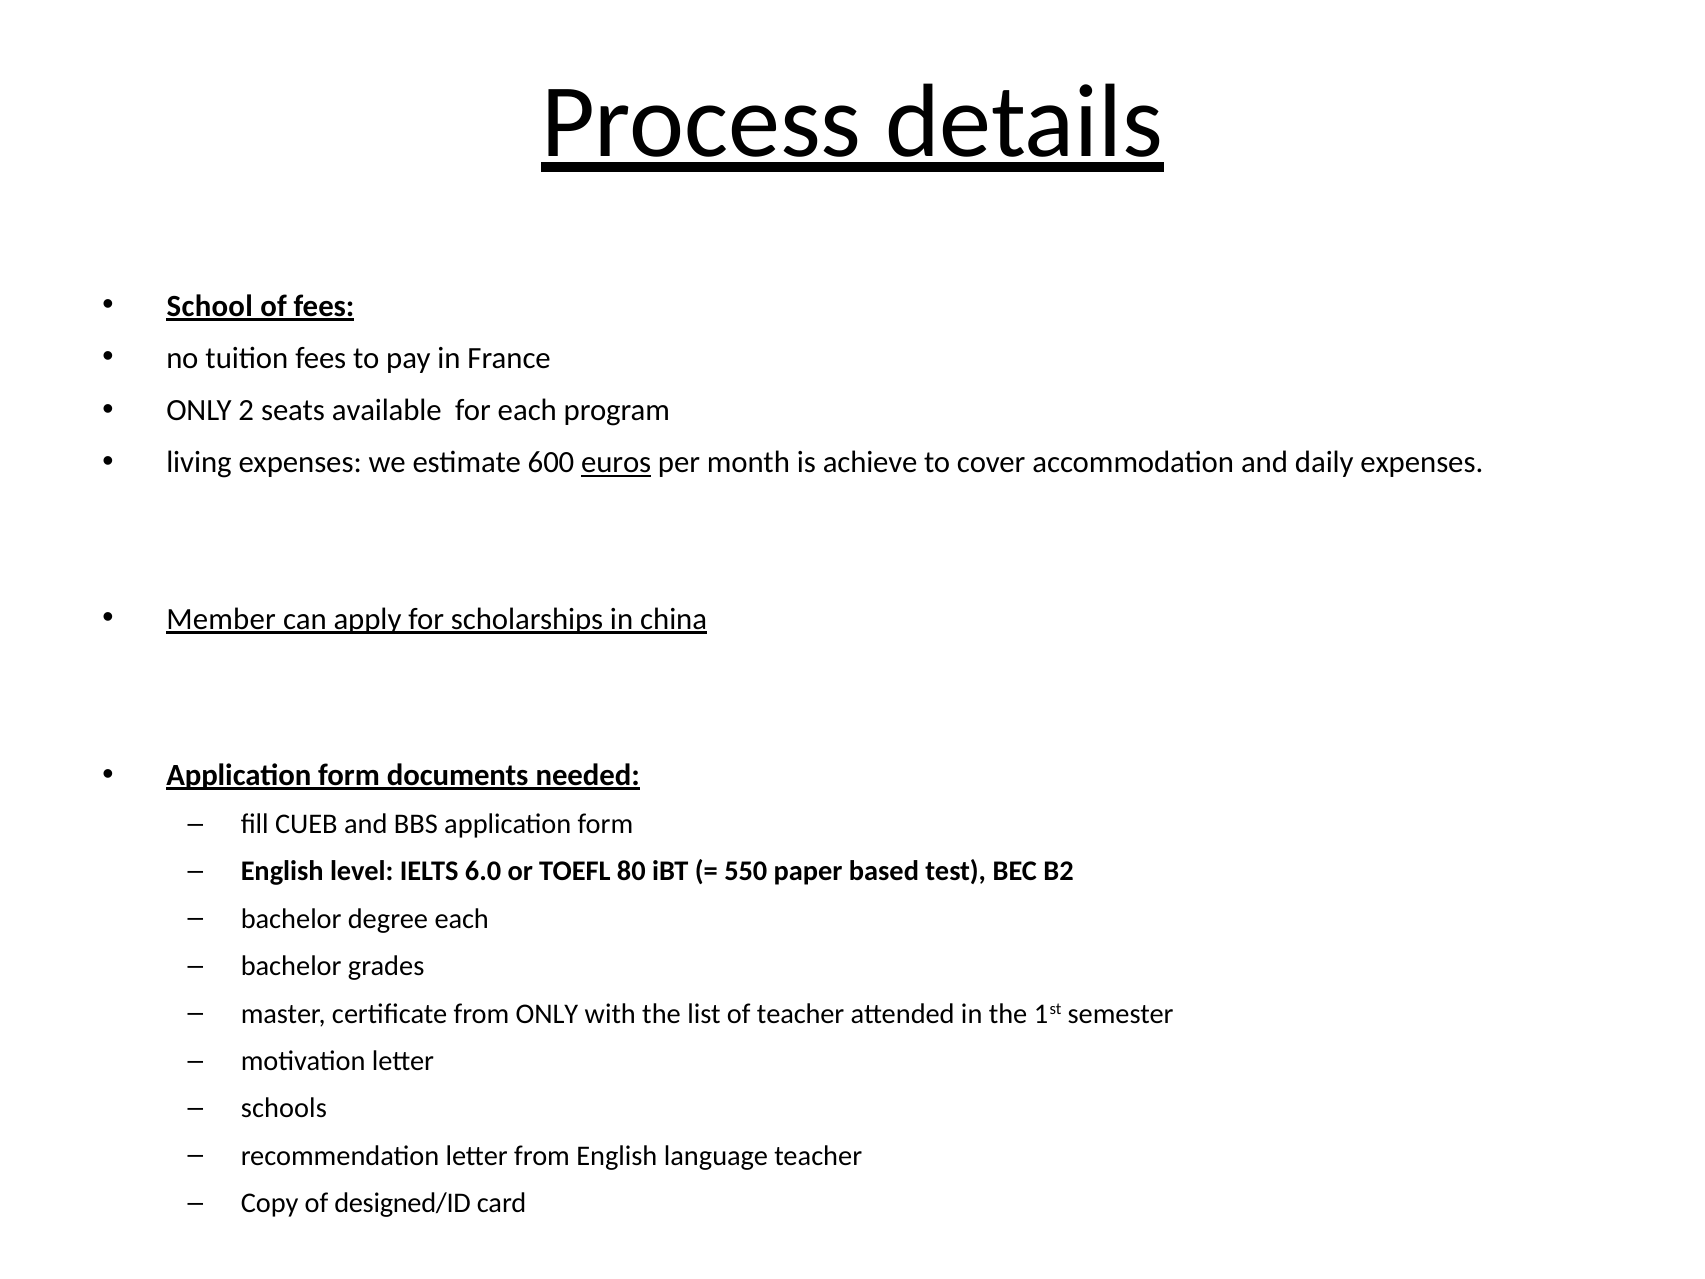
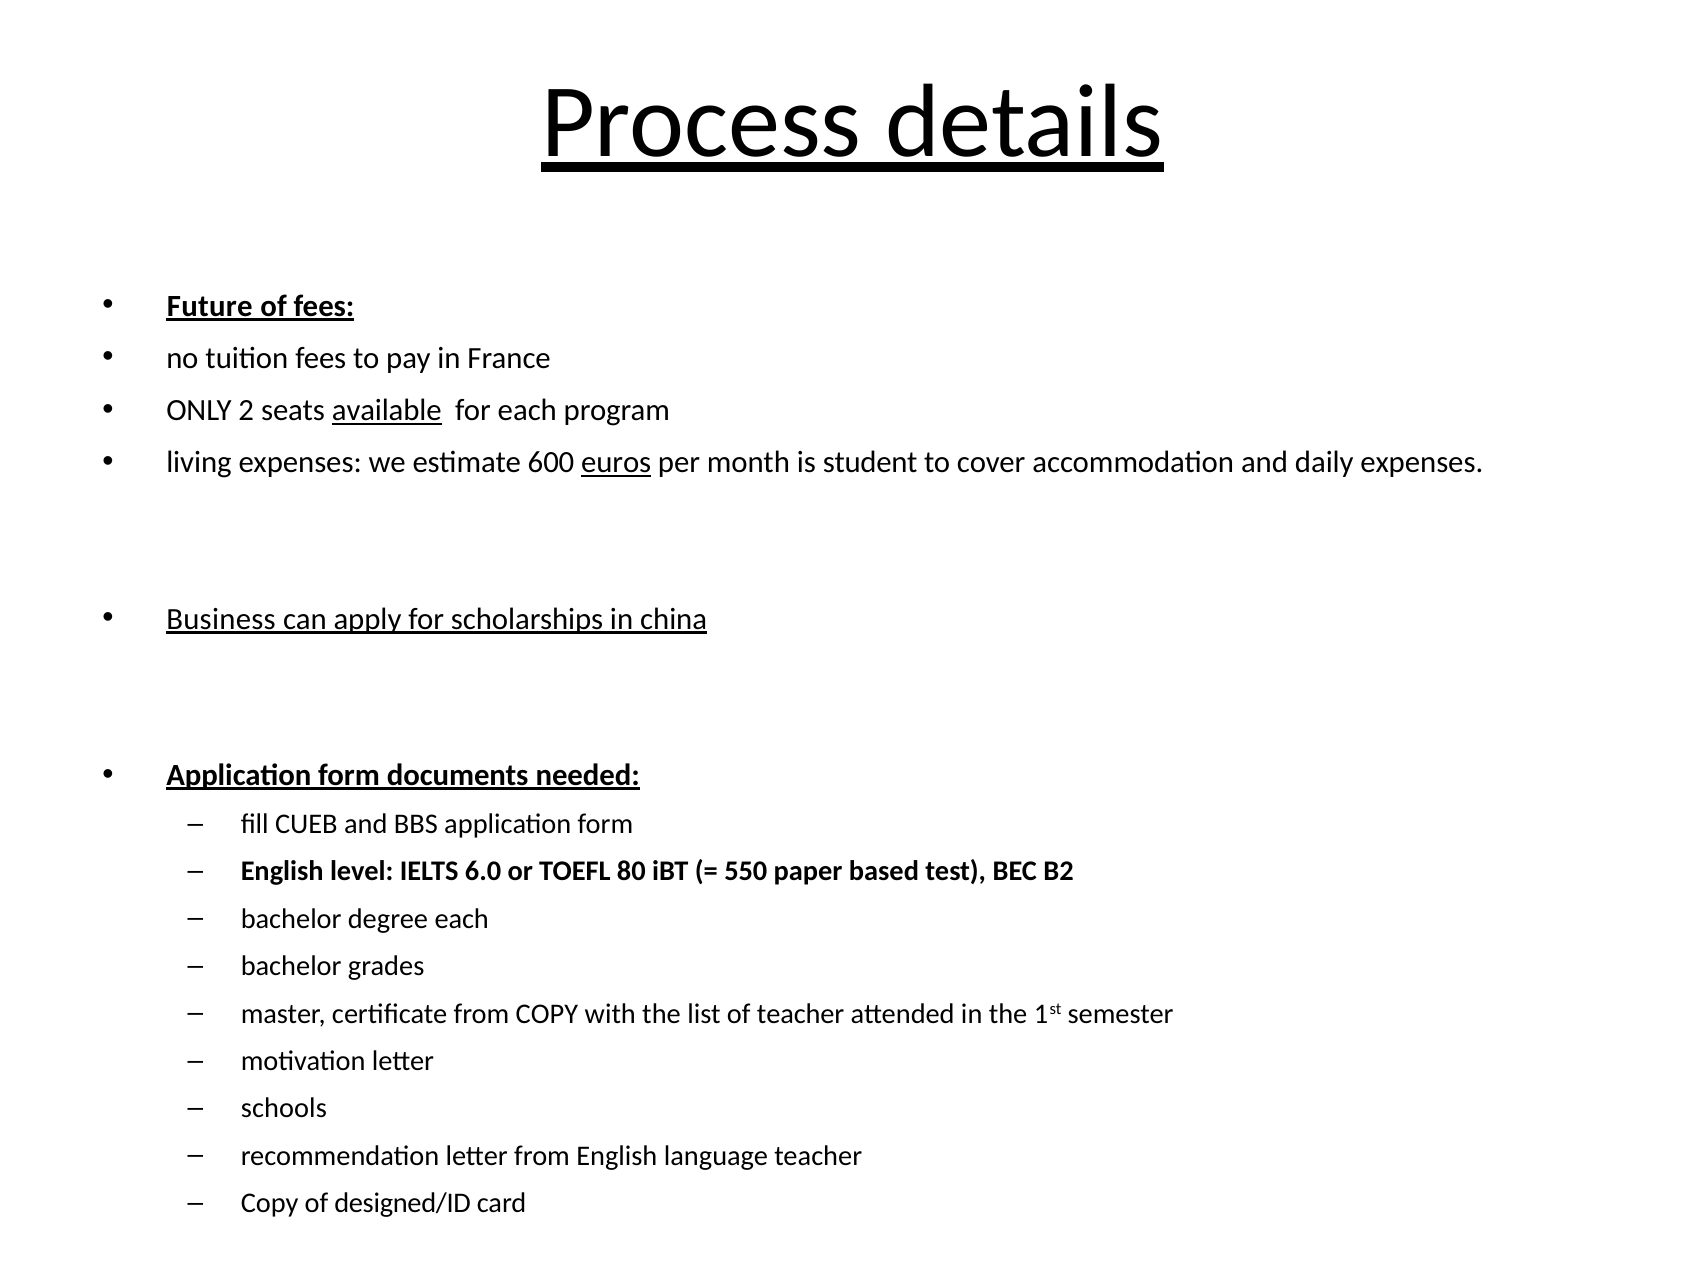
School: School -> Future (210, 306)
available underline: none -> present (387, 410)
achieve: achieve -> student (870, 462)
Member: Member -> Business (221, 619)
from ONLY: ONLY -> COPY (547, 1014)
